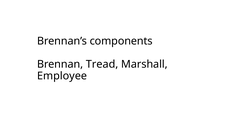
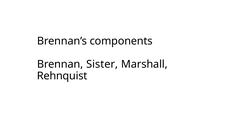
Tread: Tread -> Sister (102, 64)
Employee: Employee -> Rehnquist (62, 76)
